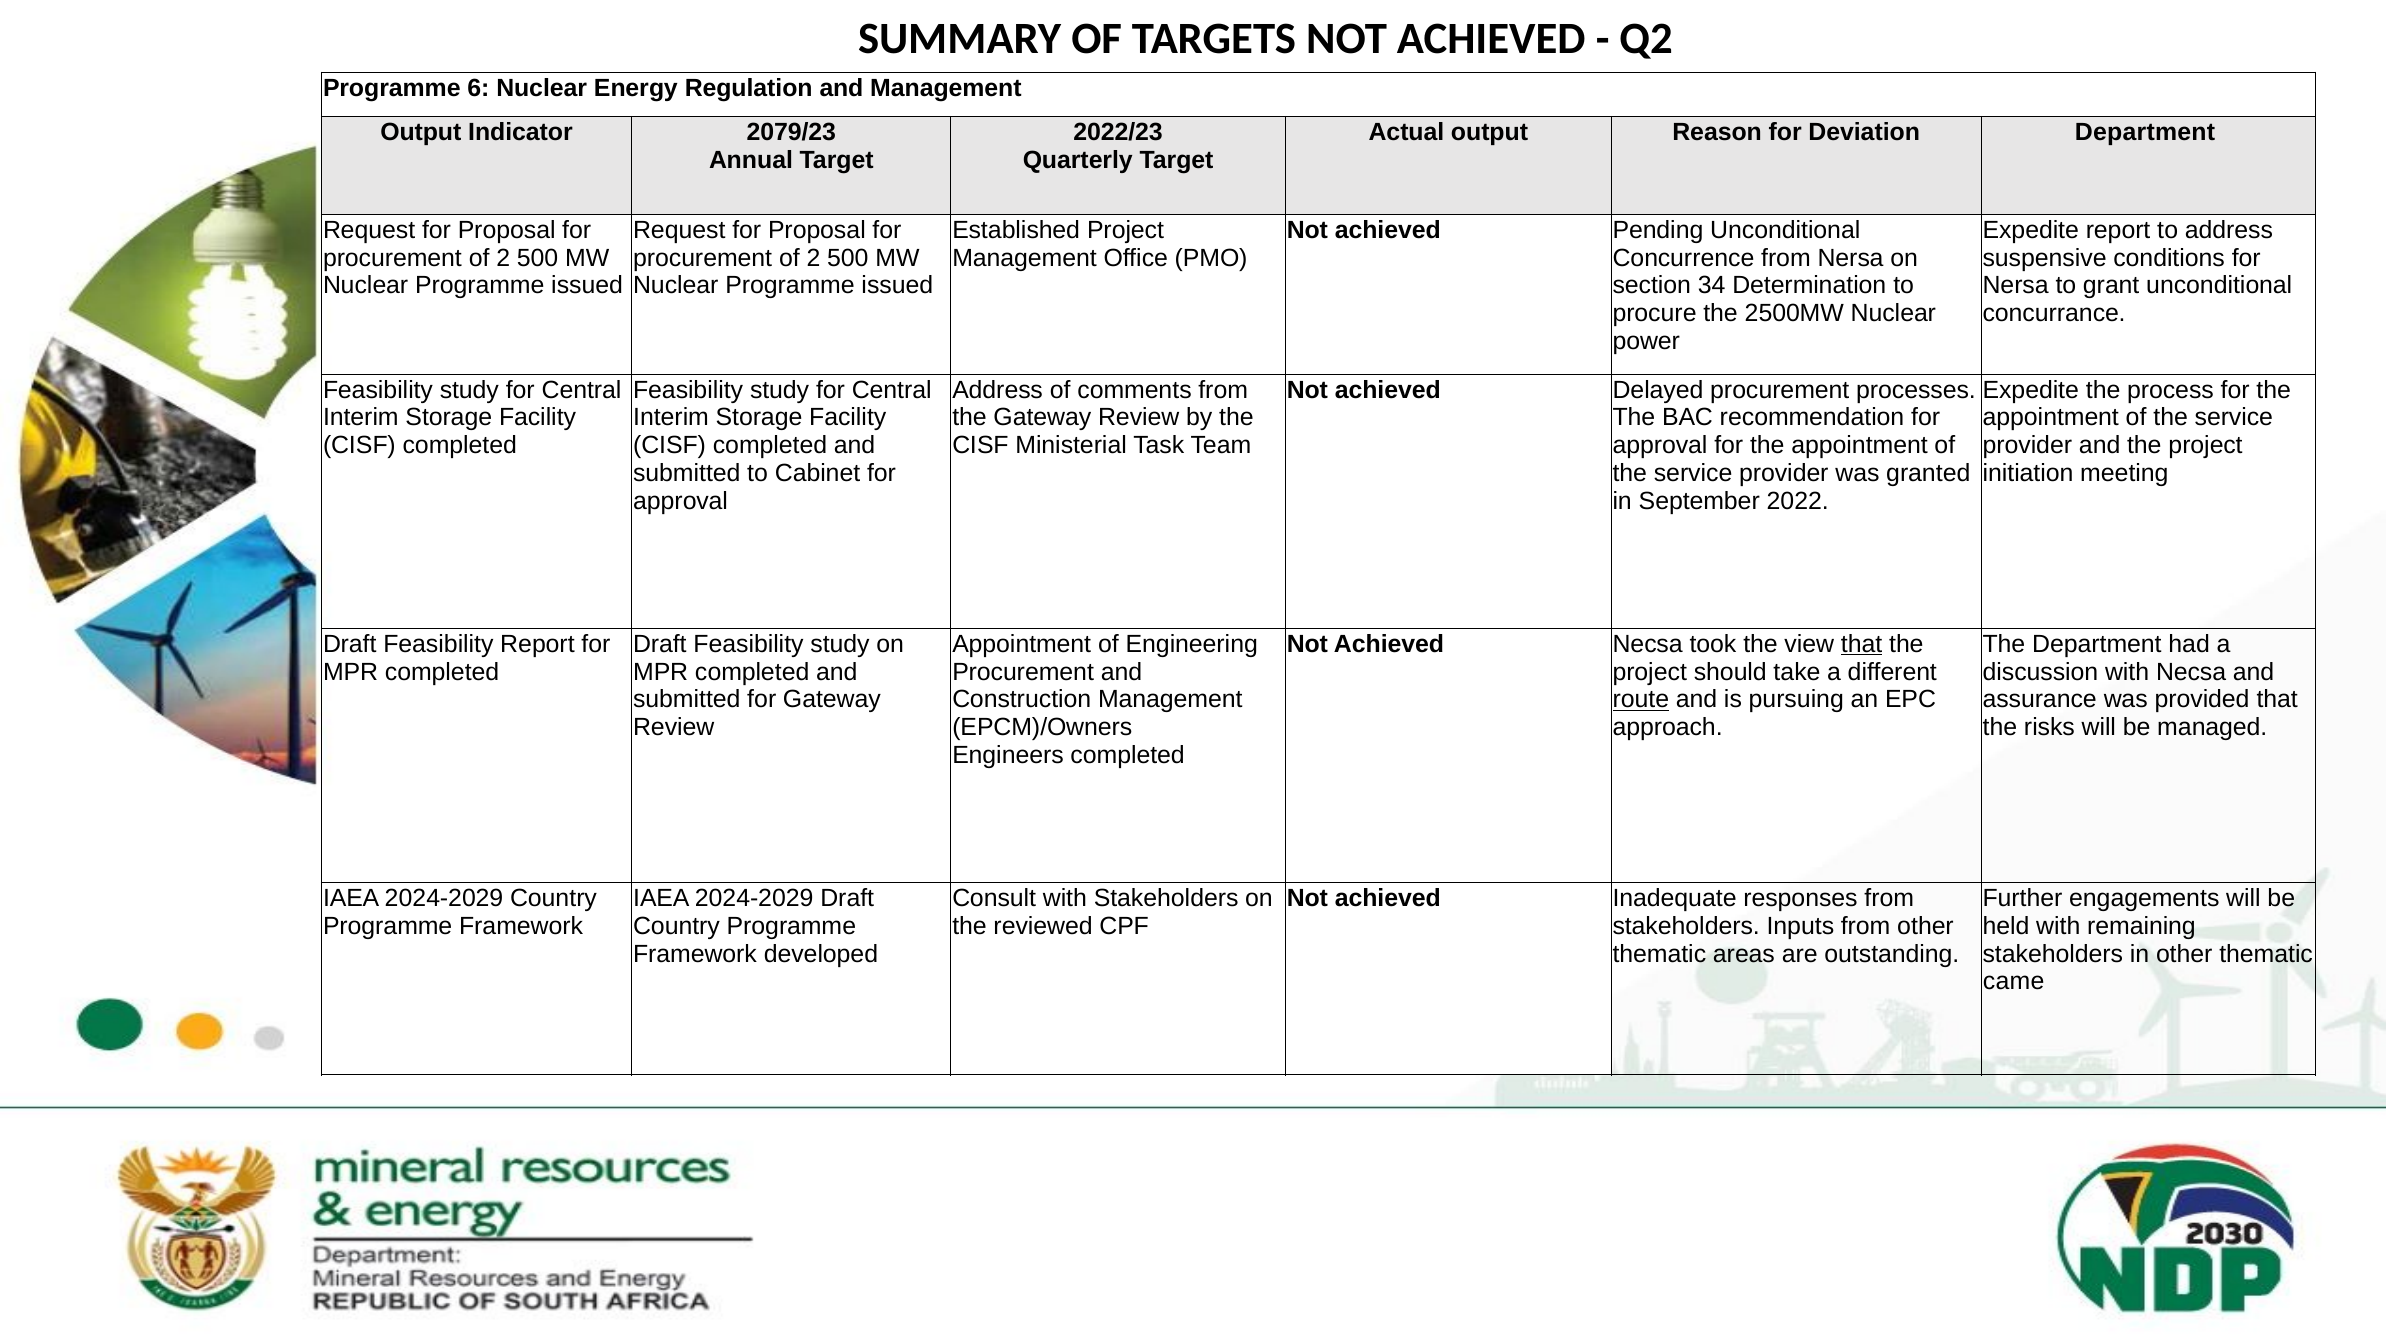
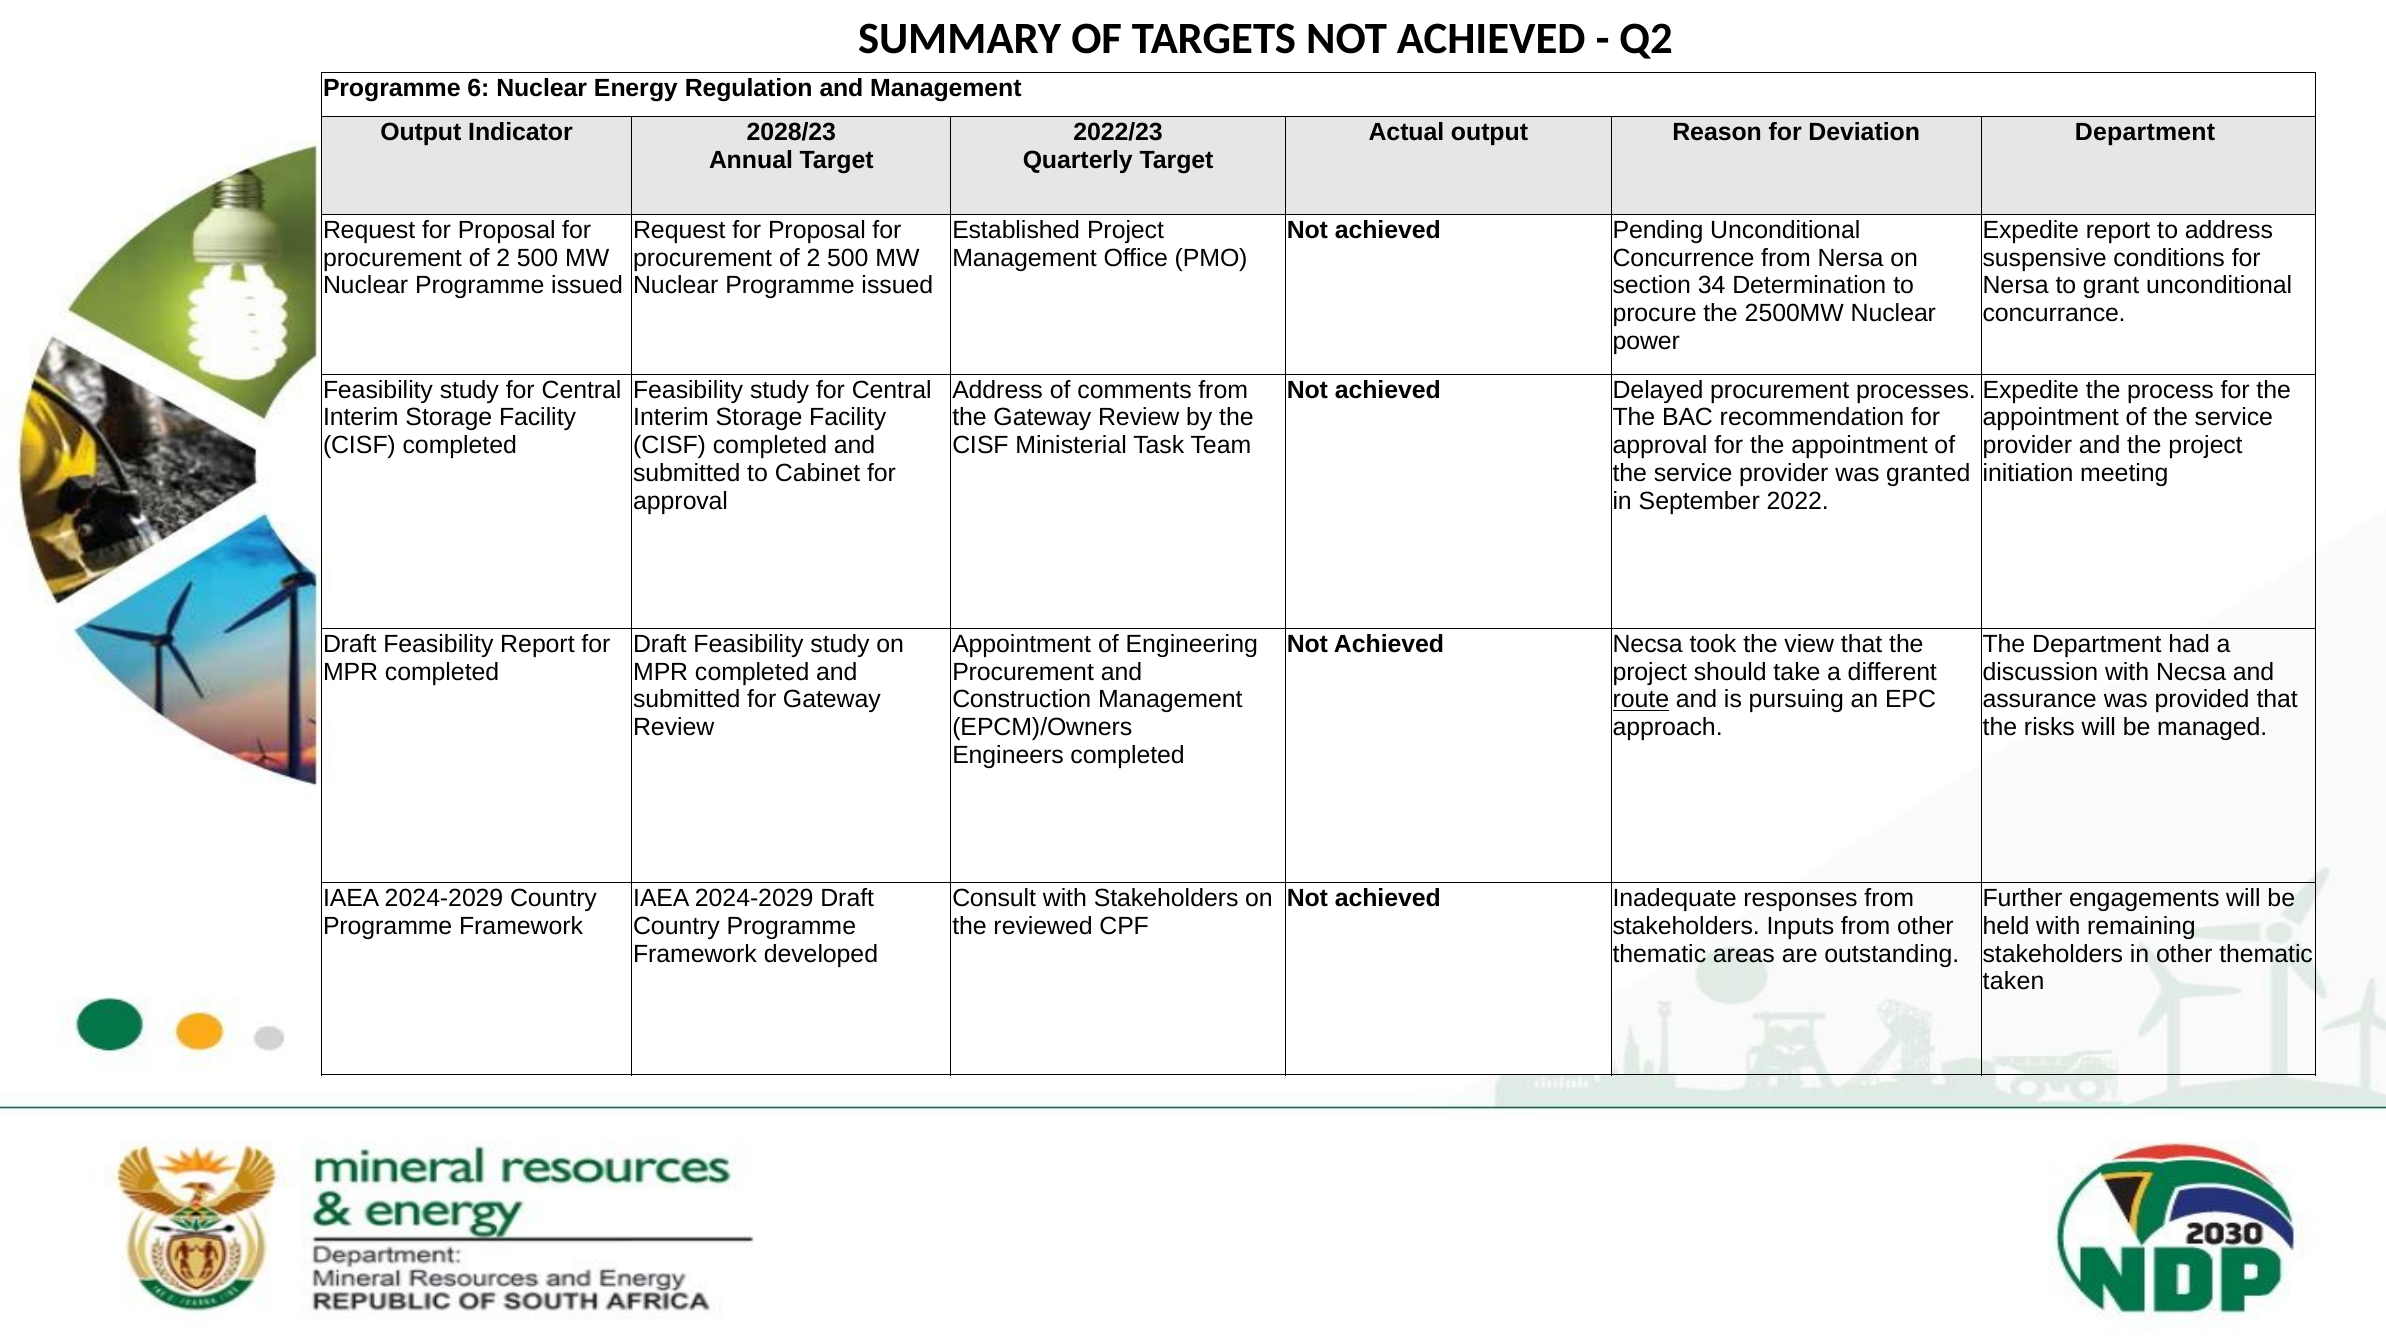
2079/23: 2079/23 -> 2028/23 (791, 132)
that underline: present -> none (1862, 644)
came: came -> taken (2014, 982)
